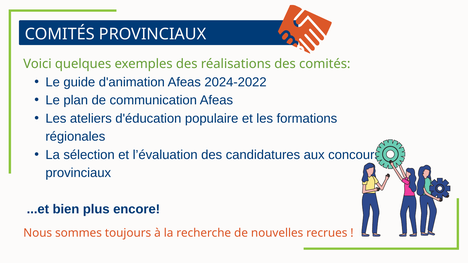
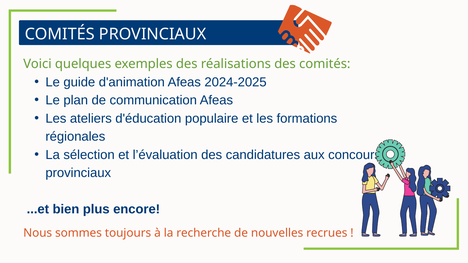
2024-2022: 2024-2022 -> 2024-2025 (236, 82)
